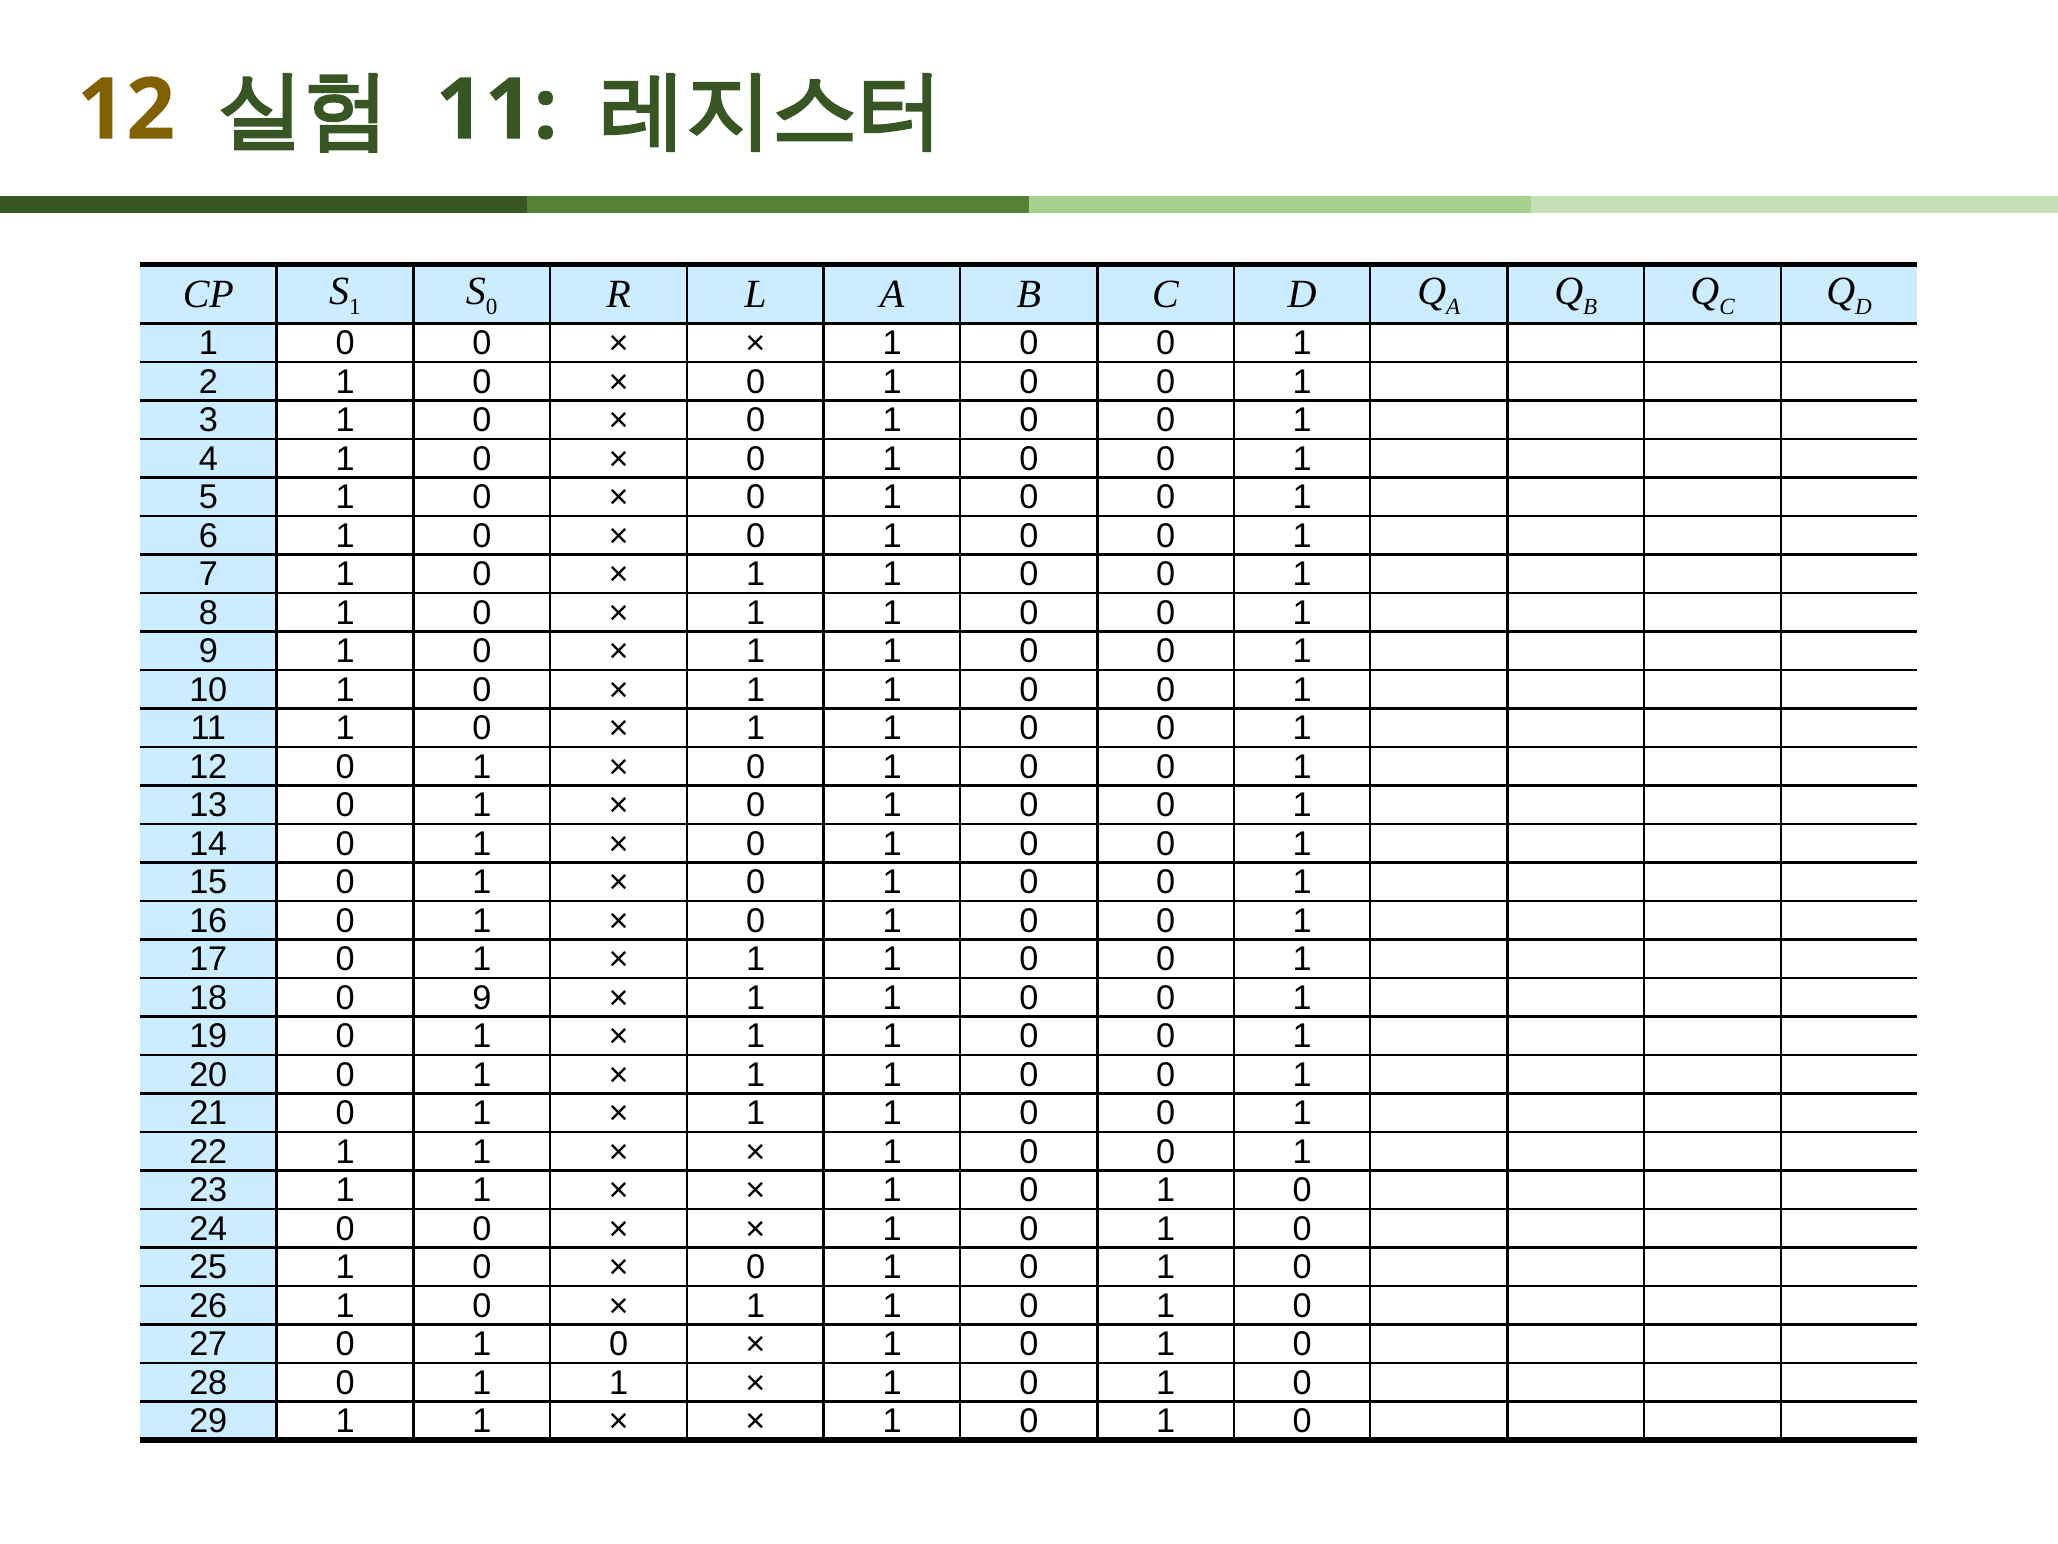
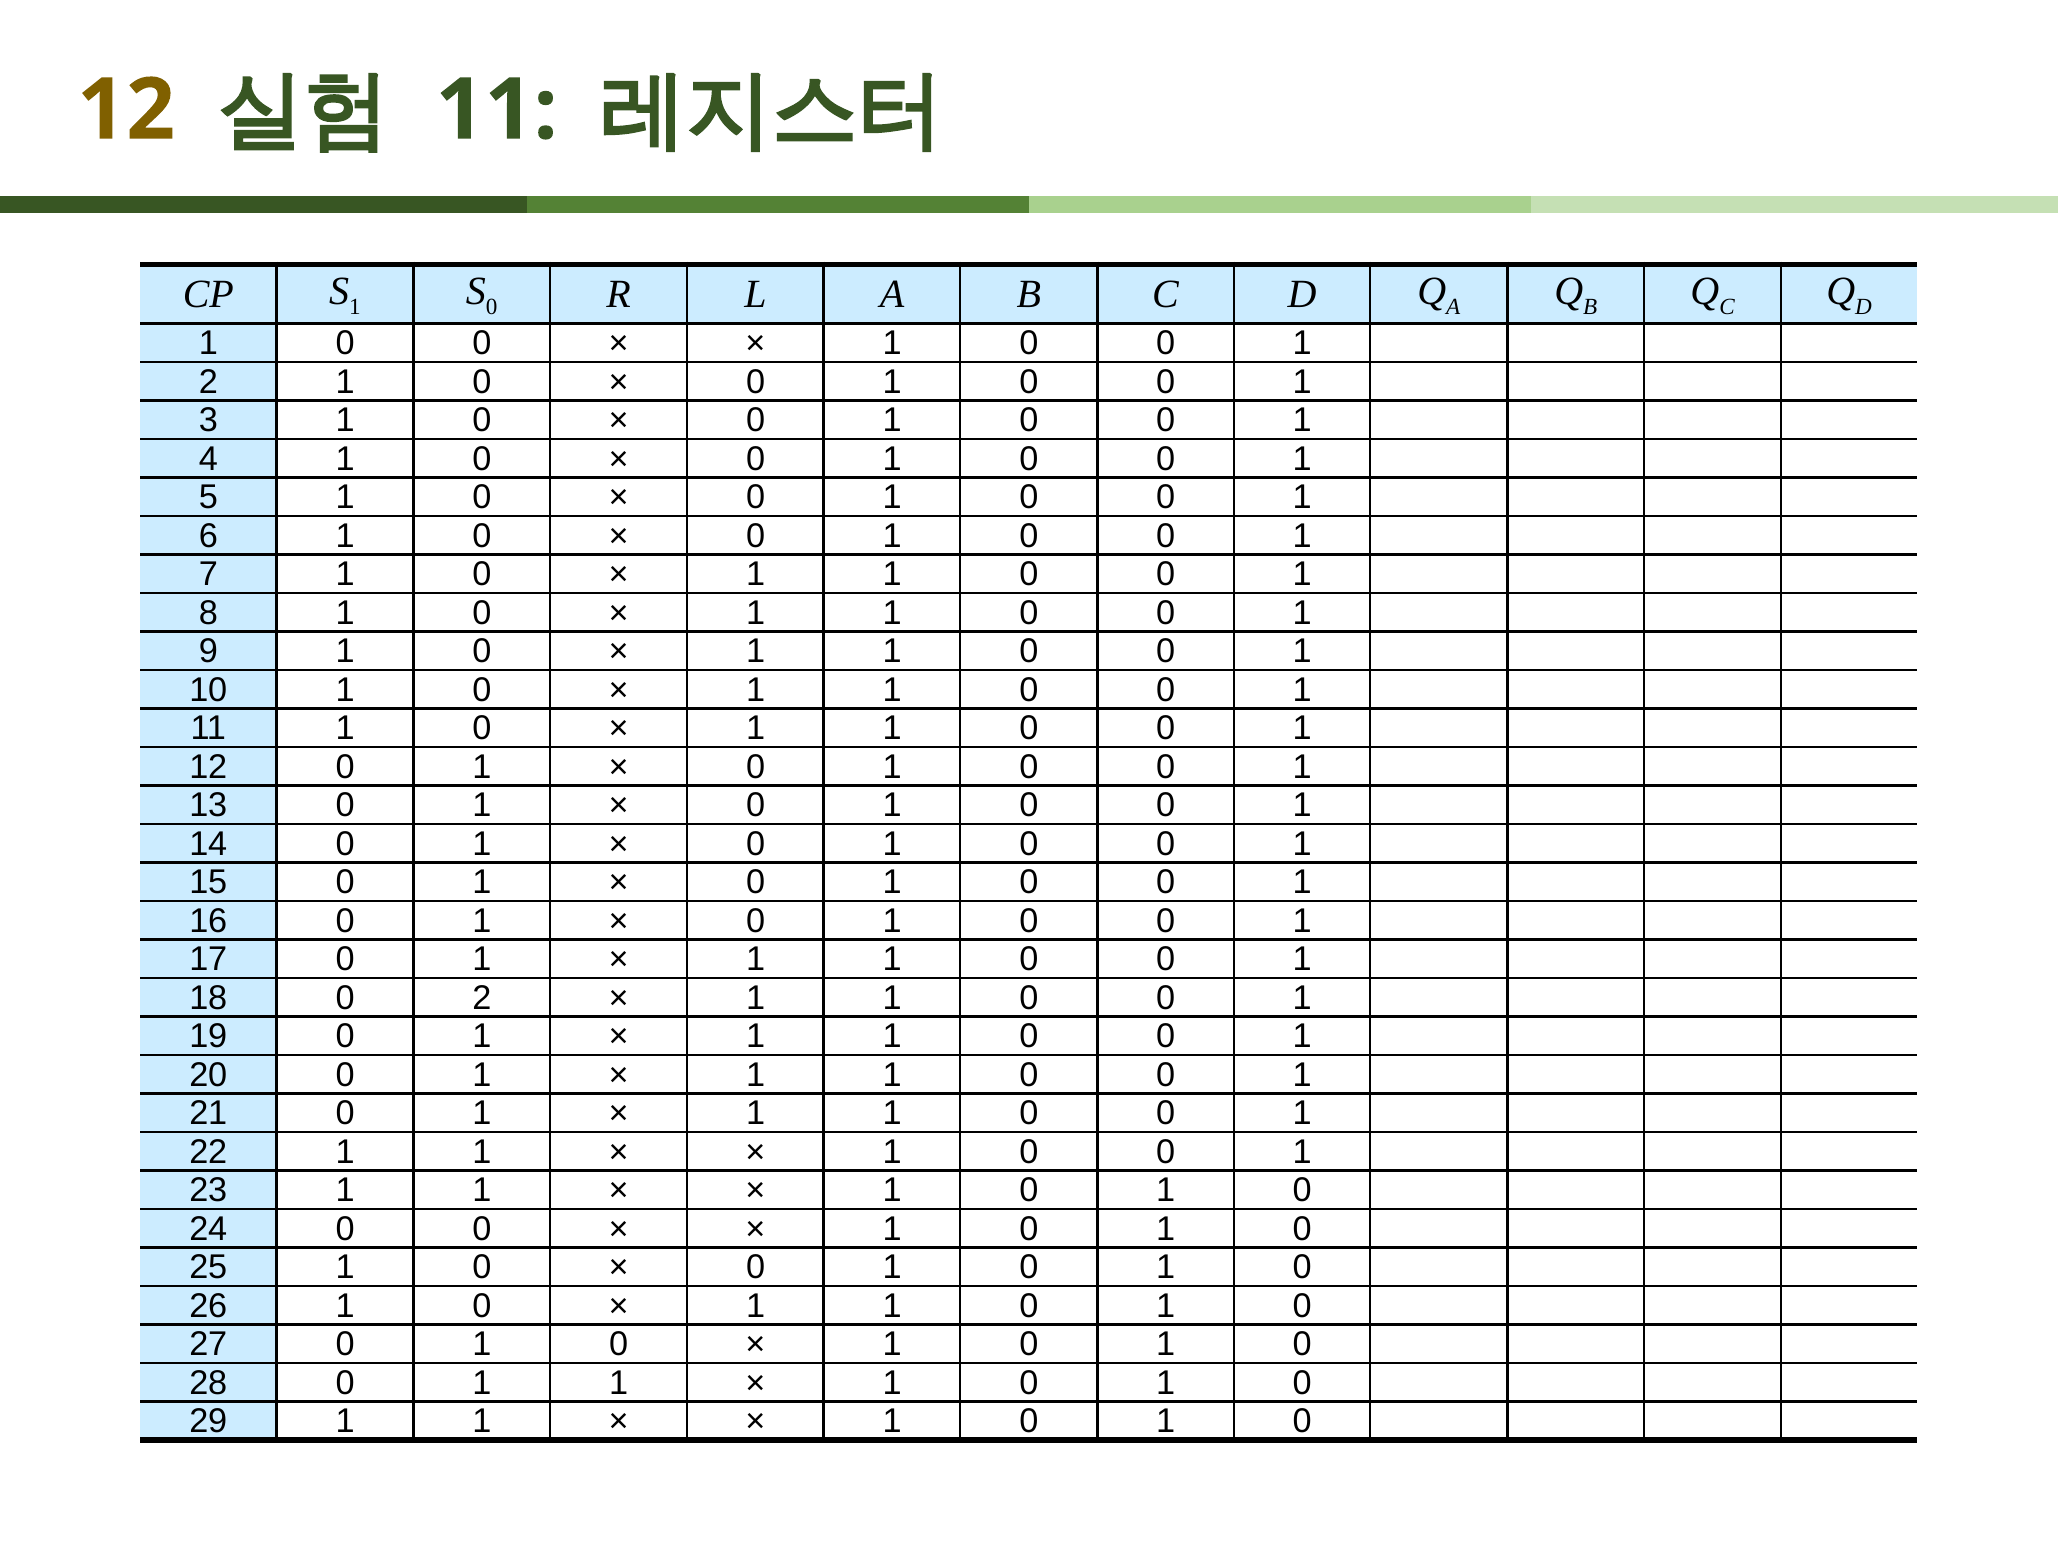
0 9: 9 -> 2 (482, 998)
